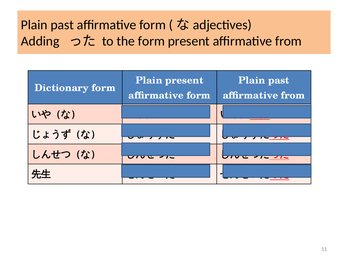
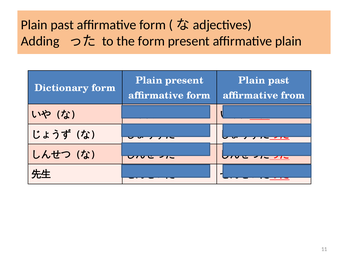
present affirmative from: from -> plain (288, 41)
